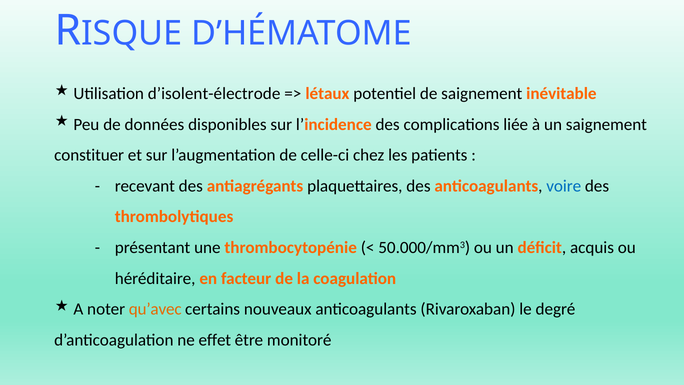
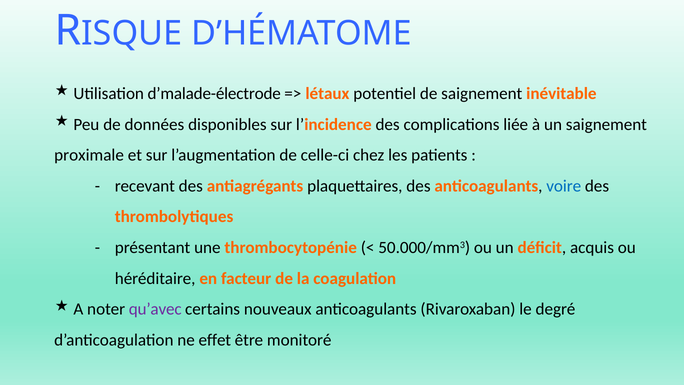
d’isolent-électrode: d’isolent-électrode -> d’malade-électrode (214, 94)
constituer: constituer -> proximale (89, 155)
qu’avec colour: orange -> purple (155, 309)
